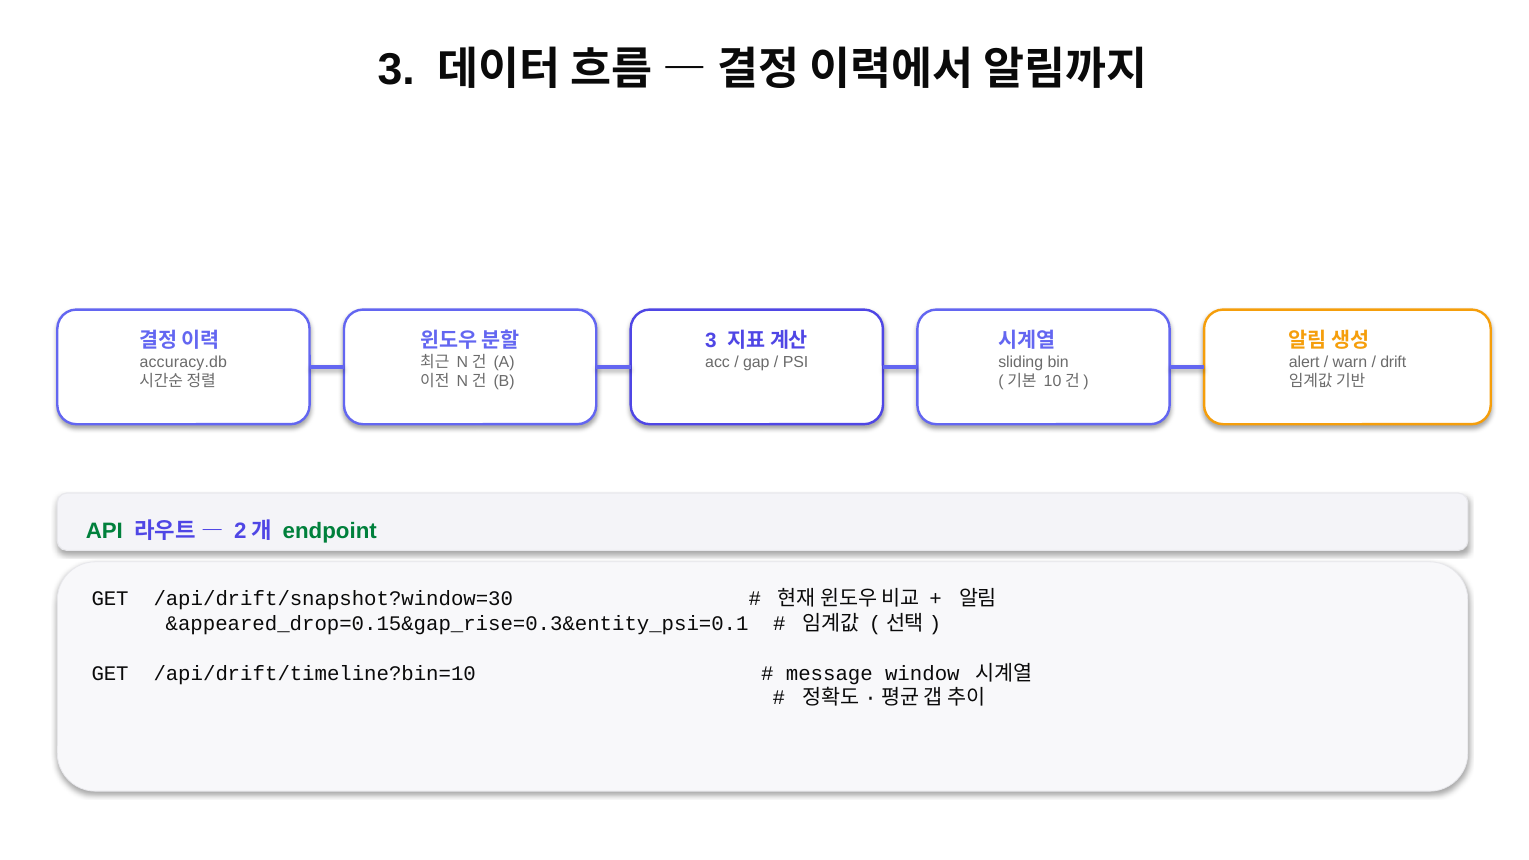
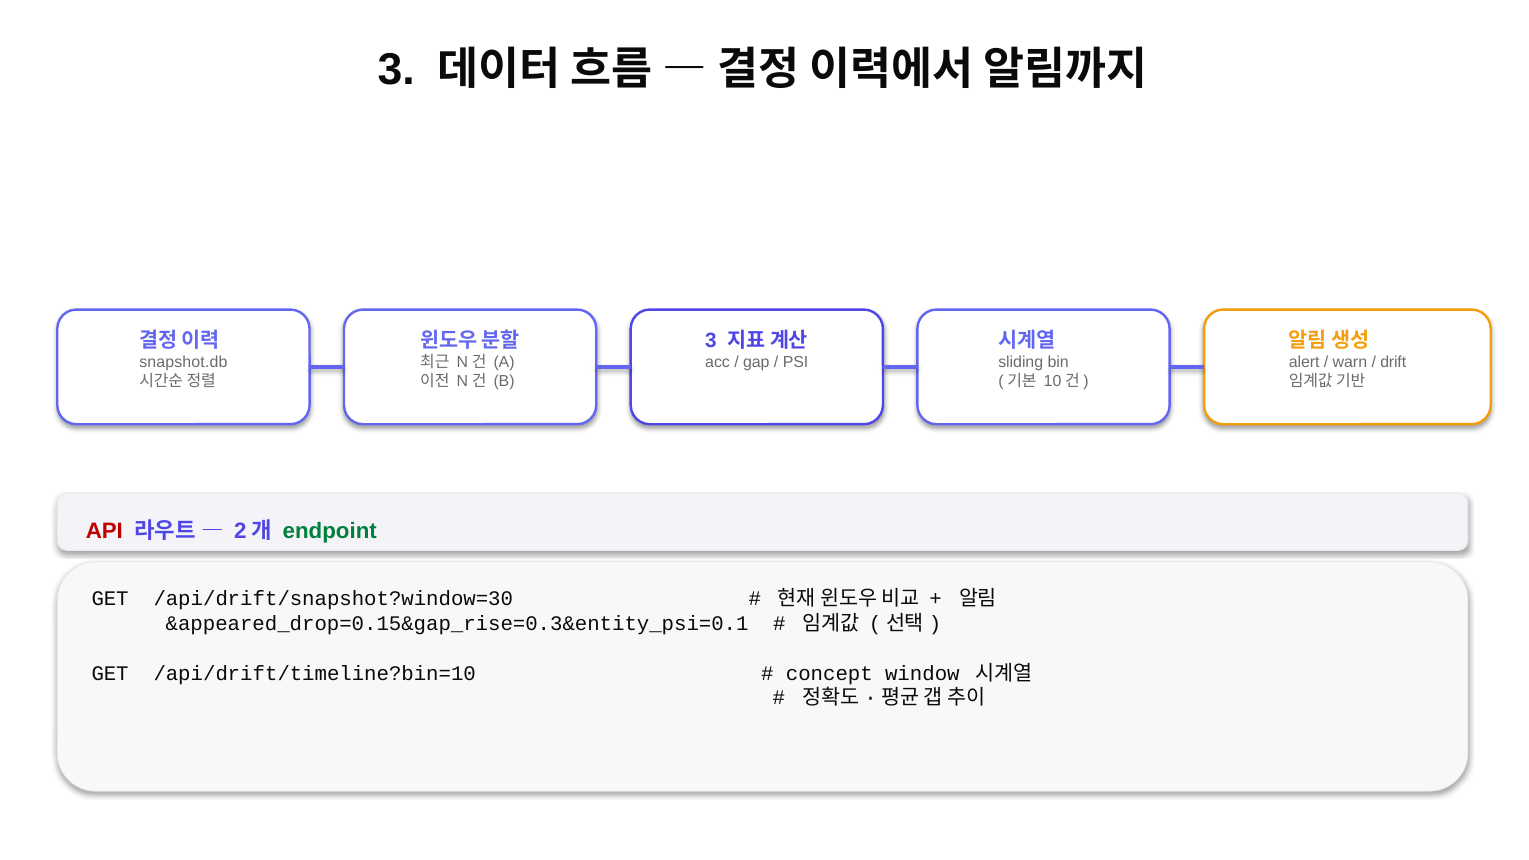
accuracy.db: accuracy.db -> snapshot.db (183, 362)
API colour: green -> red (104, 531)
message: message -> concept (829, 673)
